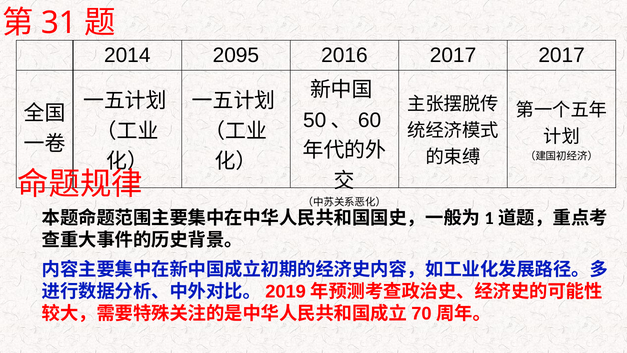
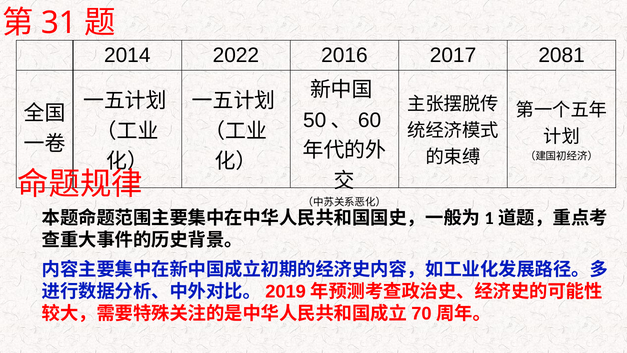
2095: 2095 -> 2022 (236, 55)
2017 2017: 2017 -> 2081 (562, 55)
